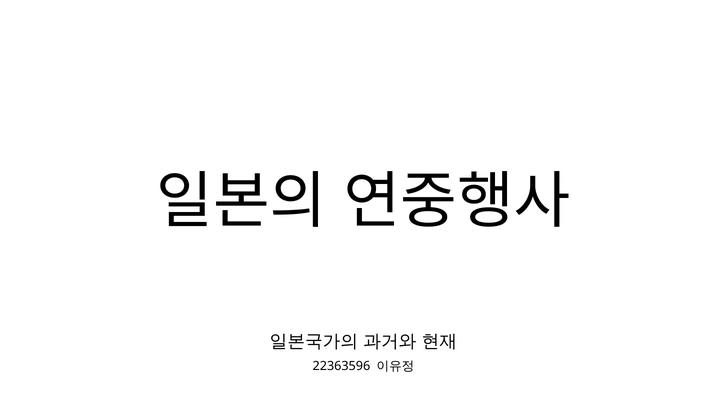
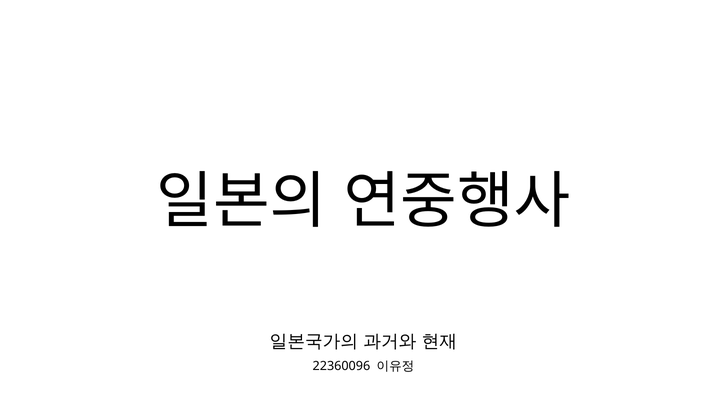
22363596: 22363596 -> 22360096 (341, 366)
